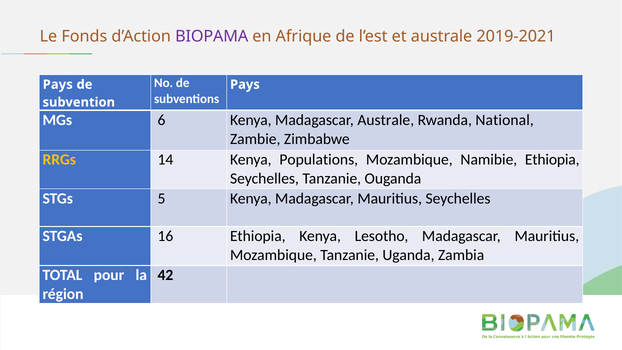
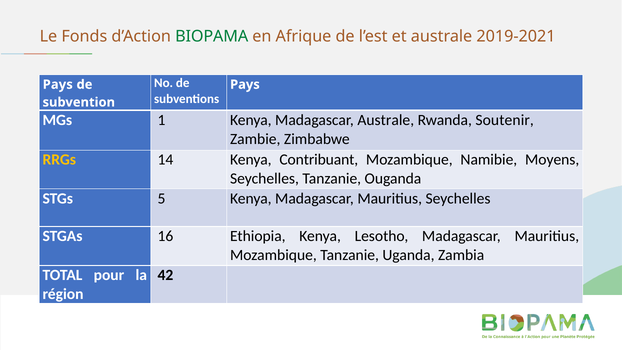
BIOPAMA colour: purple -> green (212, 36)
6: 6 -> 1 (162, 120)
National: National -> Soutenir (505, 120)
Populations: Populations -> Contribuant (319, 160)
Namibie Ethiopia: Ethiopia -> Moyens (552, 160)
